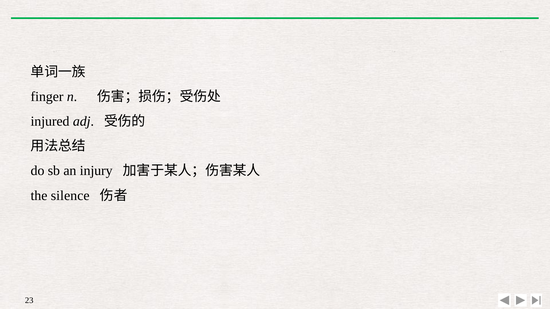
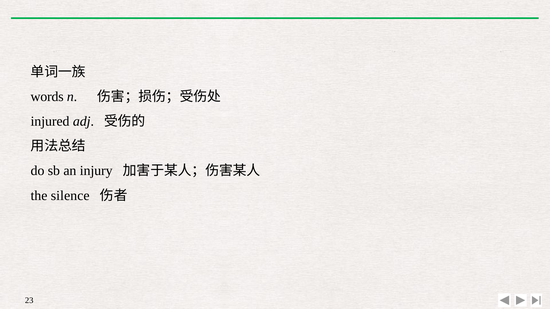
finger: finger -> words (47, 97)
